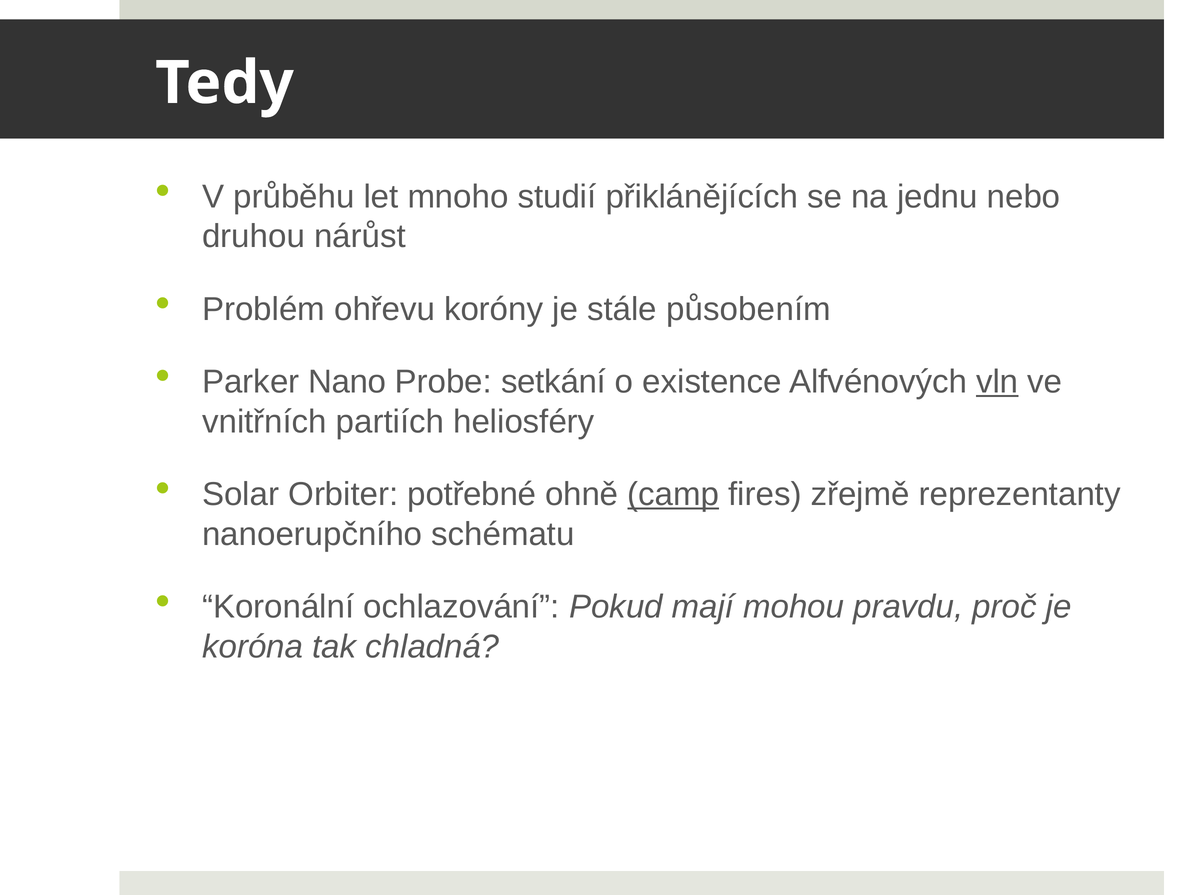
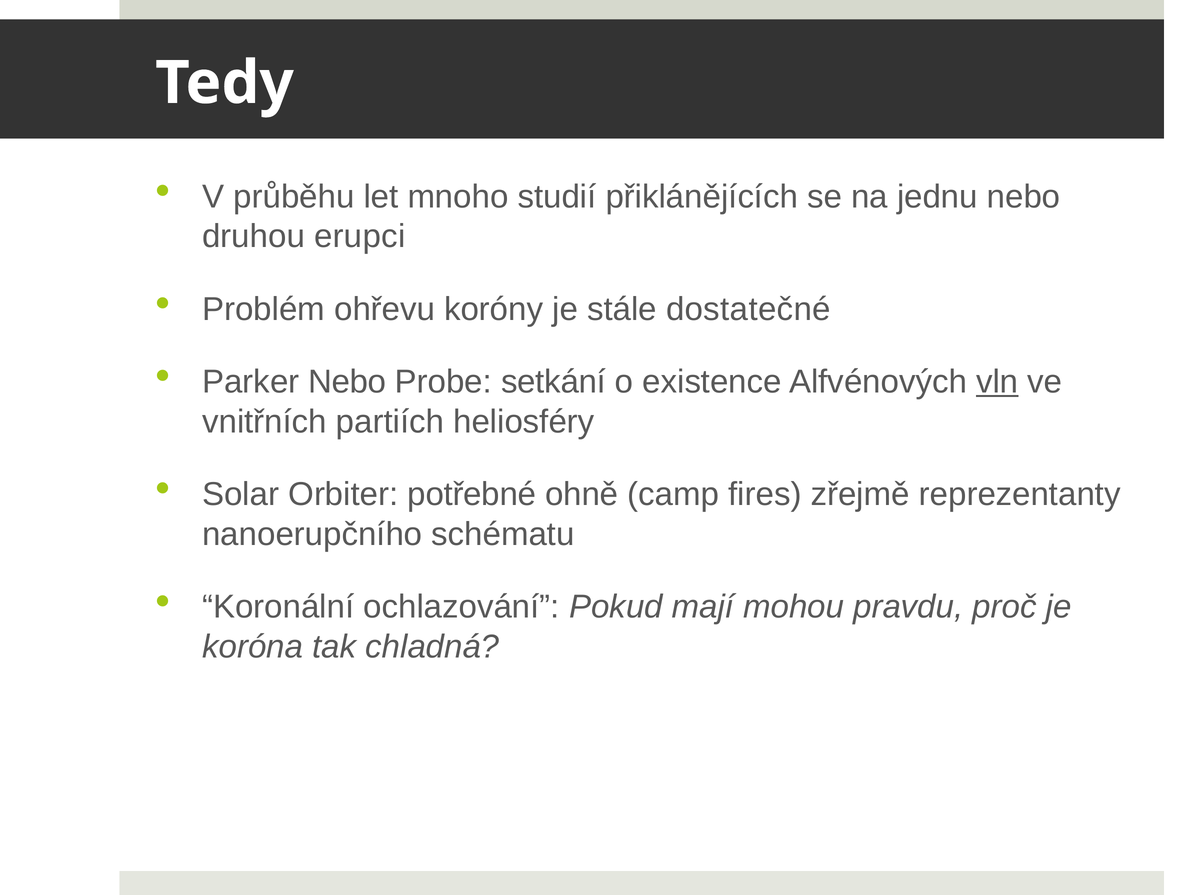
nárůst: nárůst -> erupci (360, 236)
působením: působením -> dostatečné (748, 309)
Parker Nano: Nano -> Nebo (347, 382)
camp underline: present -> none (673, 495)
